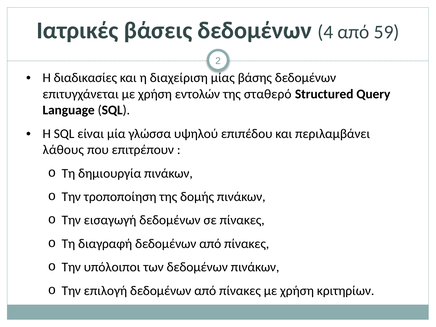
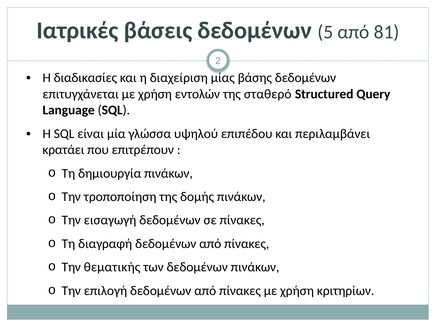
4: 4 -> 5 (325, 32)
59: 59 -> 81 (387, 32)
λάθους: λάθους -> κρατάει (63, 150)
υπόλοιποι: υπόλοιποι -> θεματικής (112, 267)
